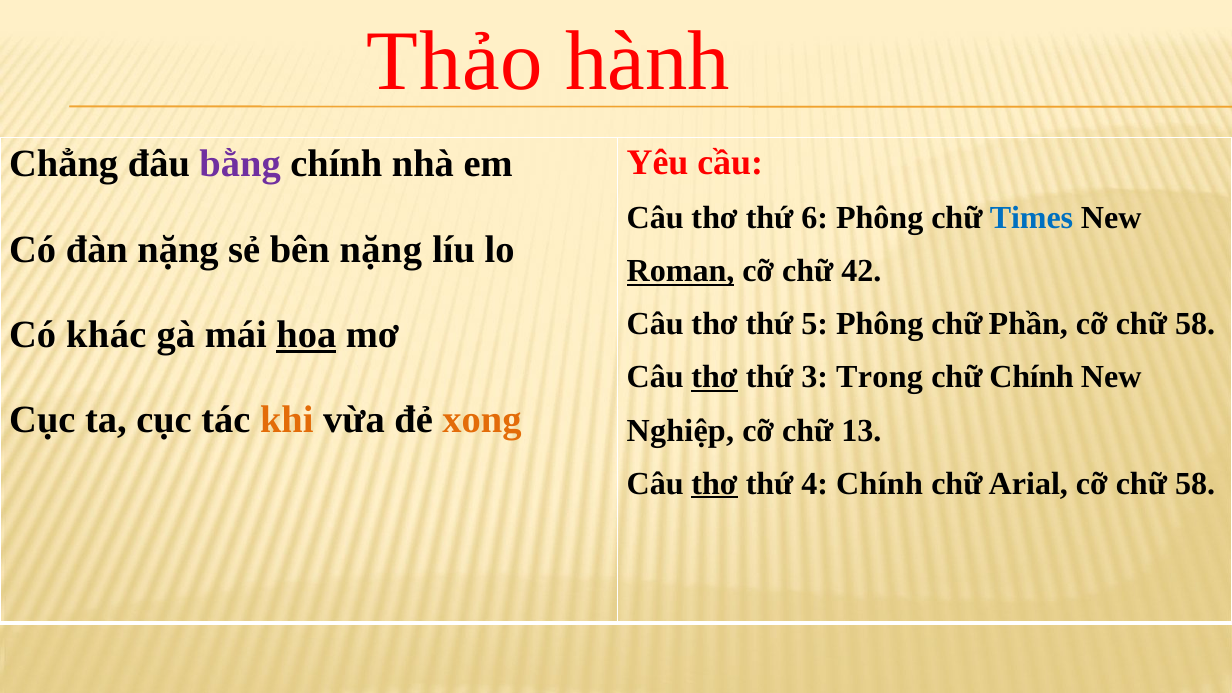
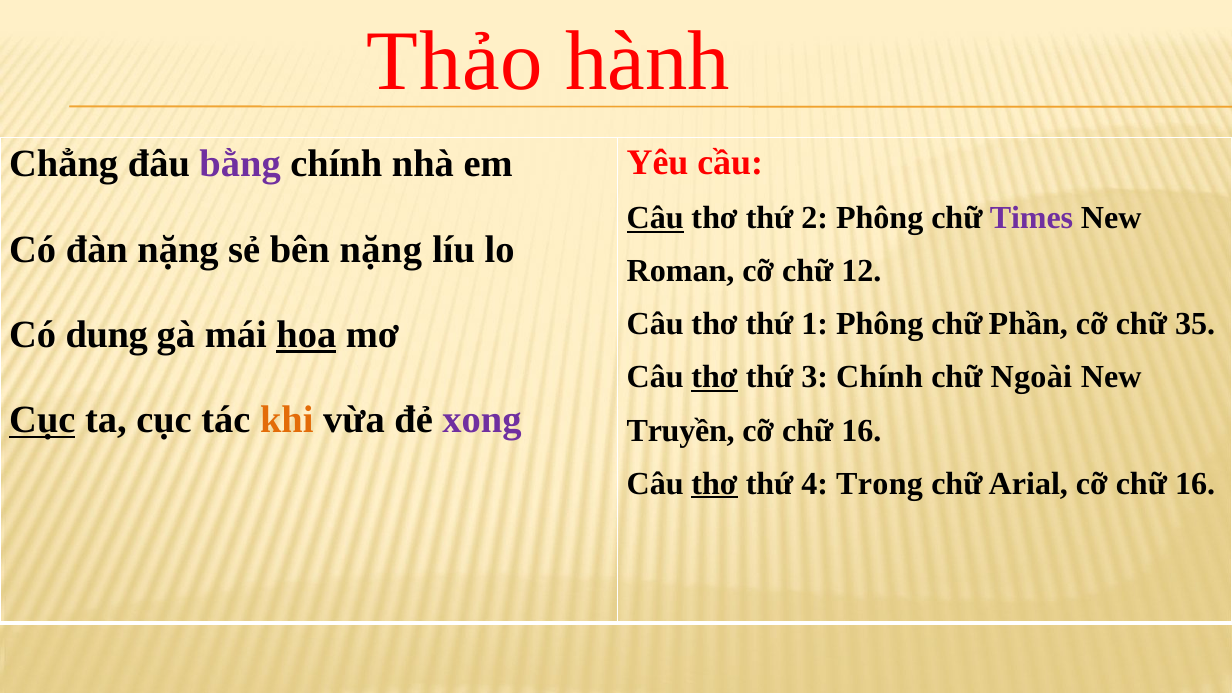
Câu underline: none -> present (655, 218)
6: 6 -> 2 (815, 218)
Times colour: blue -> purple (1032, 218)
Roman underline: present -> none (681, 271)
42: 42 -> 12 (861, 271)
5: 5 -> 1 (815, 324)
58: 58 -> 35 (1195, 324)
khác: khác -> dung (107, 335)
3 Trong: Trong -> Chính (880, 377)
chữ Chính: Chính -> Ngoài (1031, 377)
Cục underline: none -> present (42, 420)
xong colour: orange -> purple (482, 420)
Nghiệp: Nghiệp -> Truyền (681, 430)
13: 13 -> 16 (861, 430)
4 Chính: Chính -> Trong (880, 484)
Arial cỡ chữ 58: 58 -> 16 (1195, 484)
